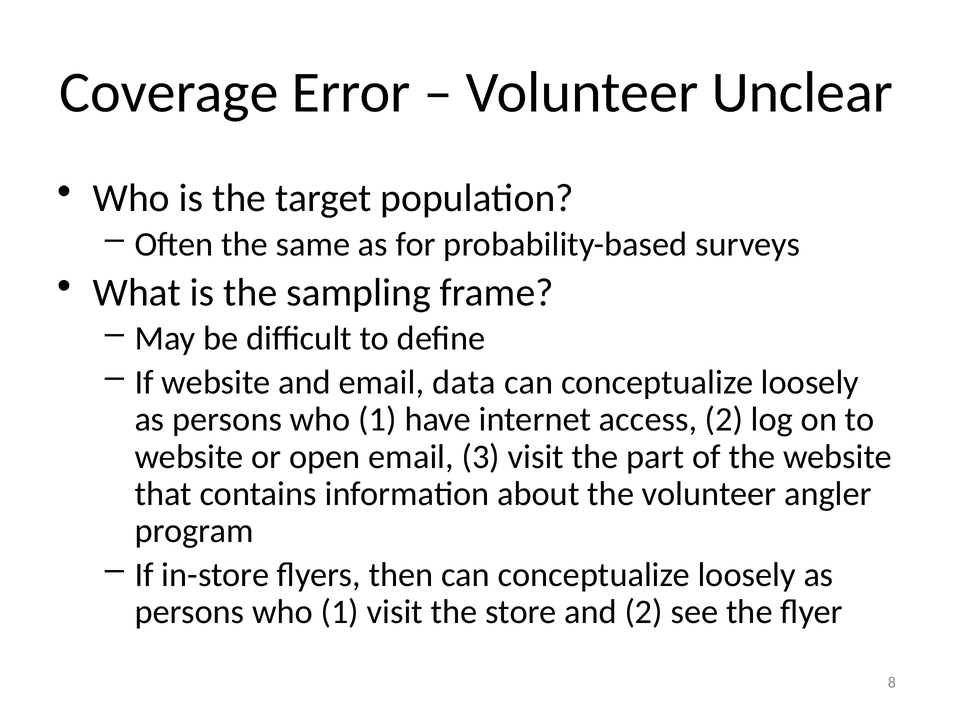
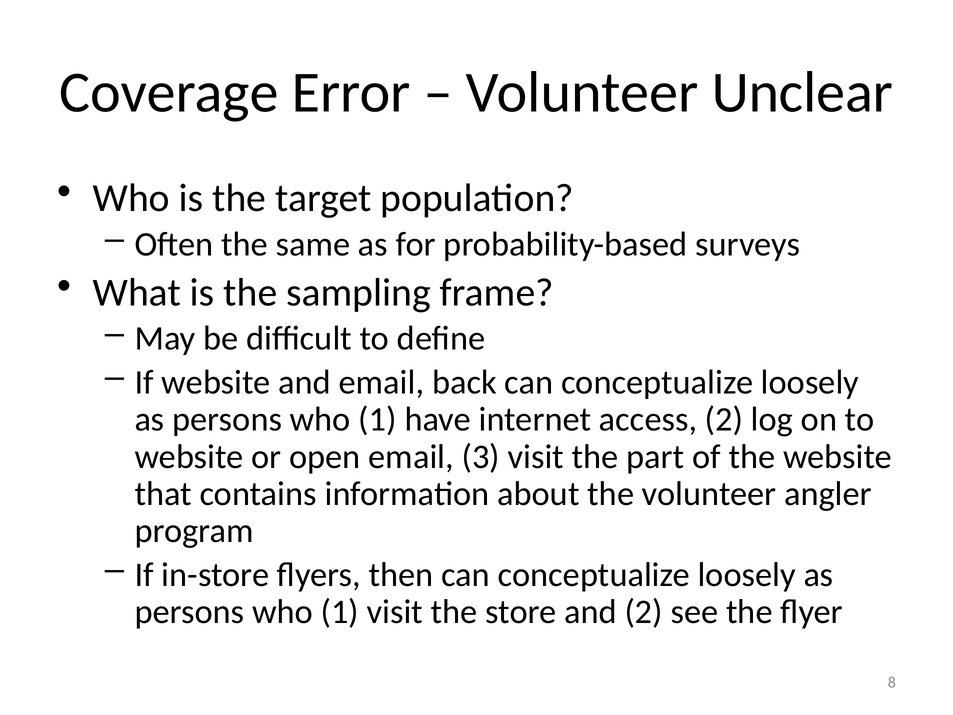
data: data -> back (464, 382)
